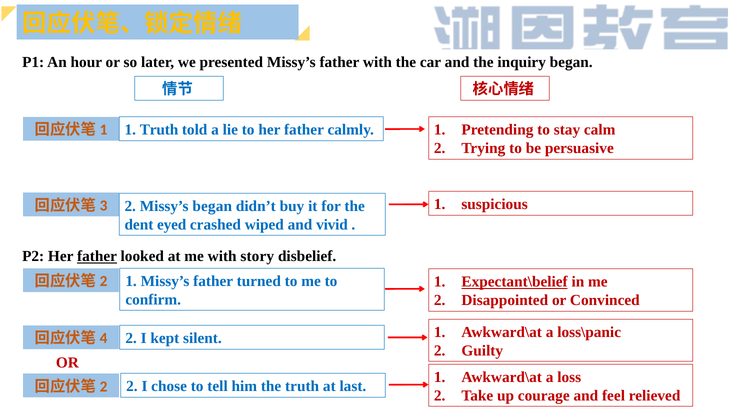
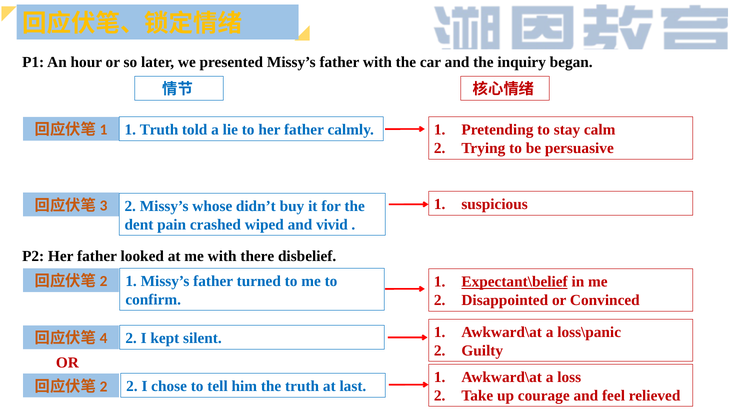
Missy’s began: began -> whose (212, 206)
eyed: eyed -> pain (172, 224)
father underline: present -> none (97, 256)
story: story -> there (257, 256)
